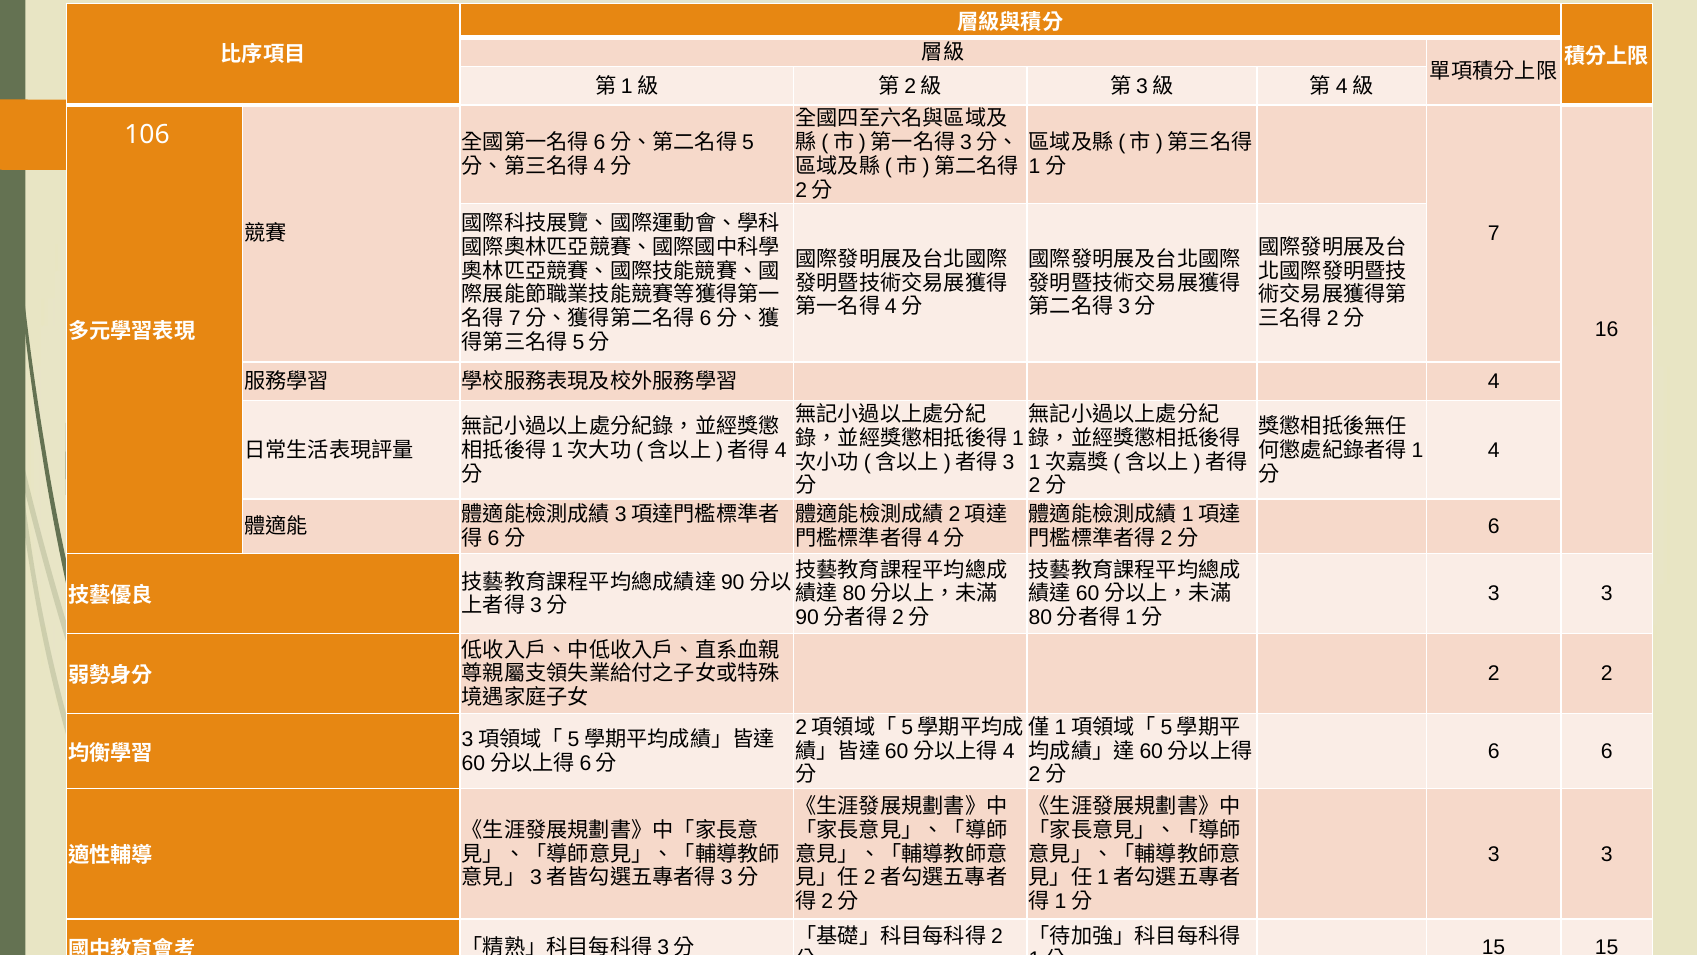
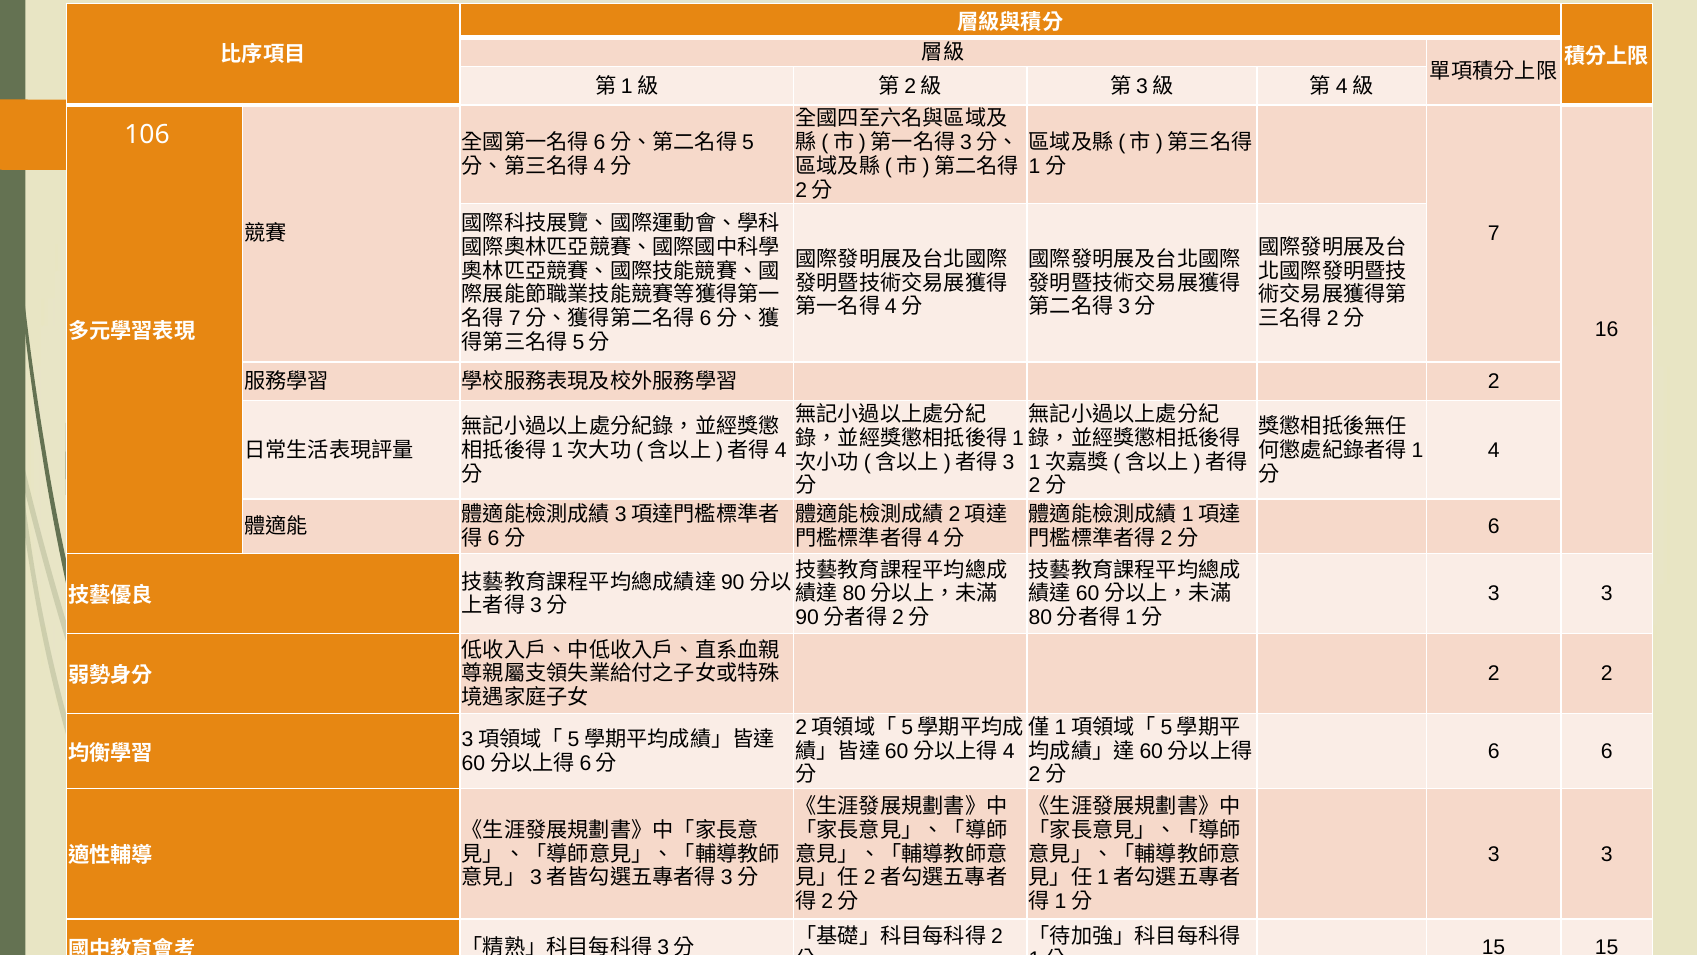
4: 4 -> 2 (1494, 381)
